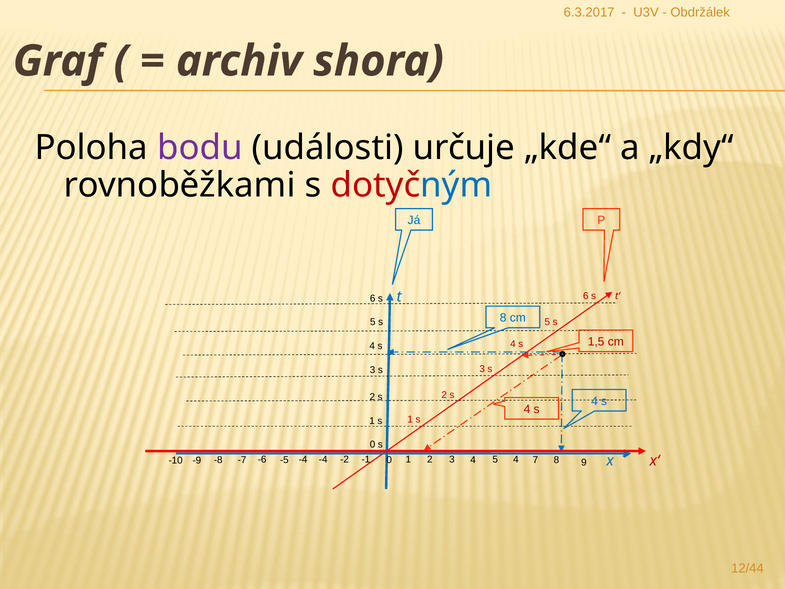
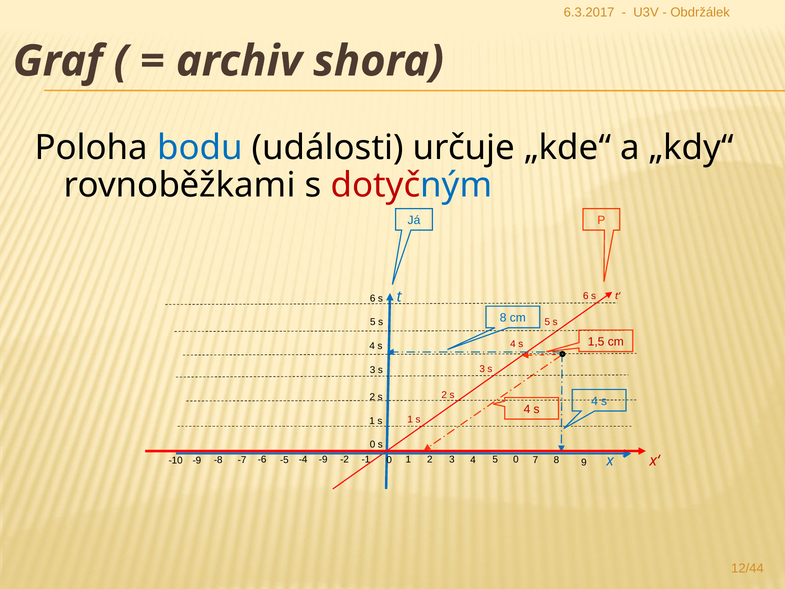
bodu colour: purple -> blue (200, 148)
-4: -4 -> -9 (323, 459)
-10 4: 4 -> 0 (516, 459)
